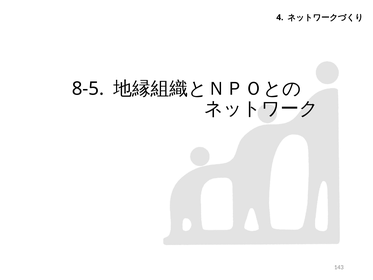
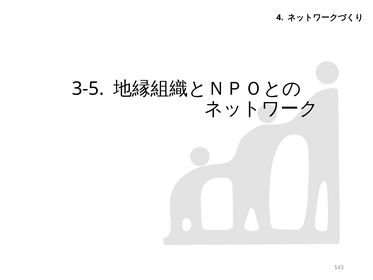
8-5: 8-5 -> 3-5 (88, 89)
